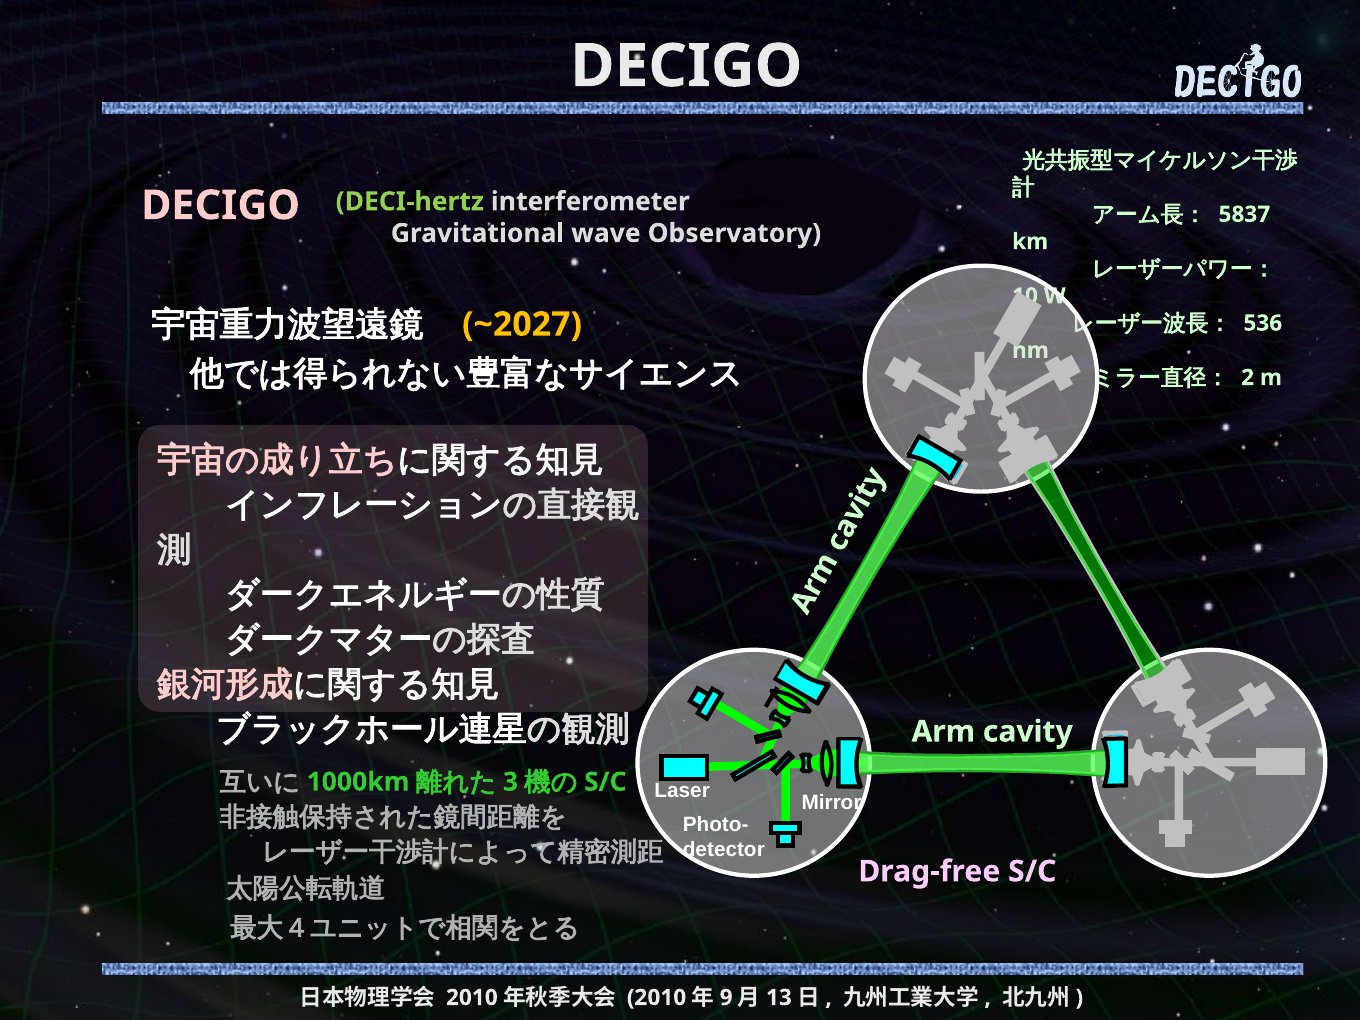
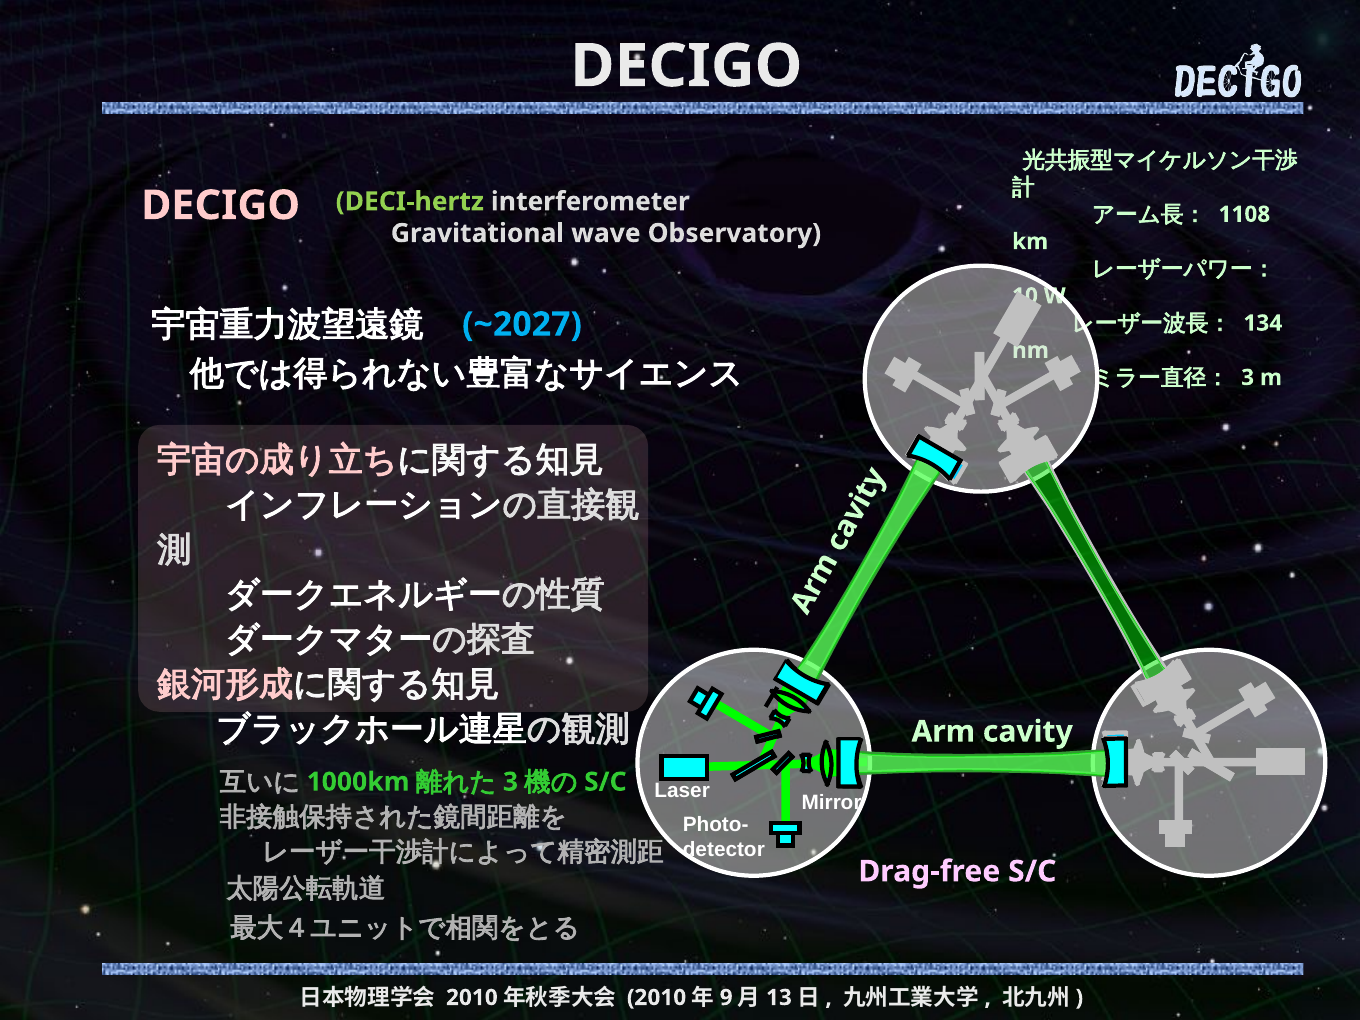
5837: 5837 -> 1108 (1244, 214)
~2027 colour: yellow -> light blue (522, 324)
536: 536 -> 134 (1263, 323)
2: 2 -> 3 (1248, 378)
